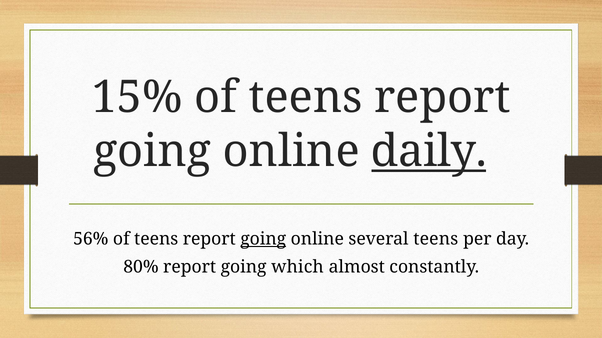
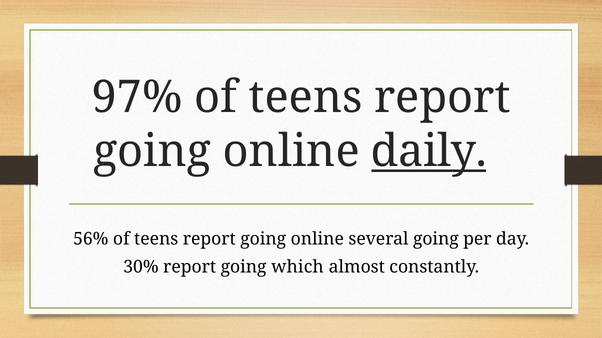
15%: 15% -> 97% (137, 97)
going underline: present -> none (263, 239)
several teens: teens -> going (436, 239)
80%: 80% -> 30% (141, 268)
